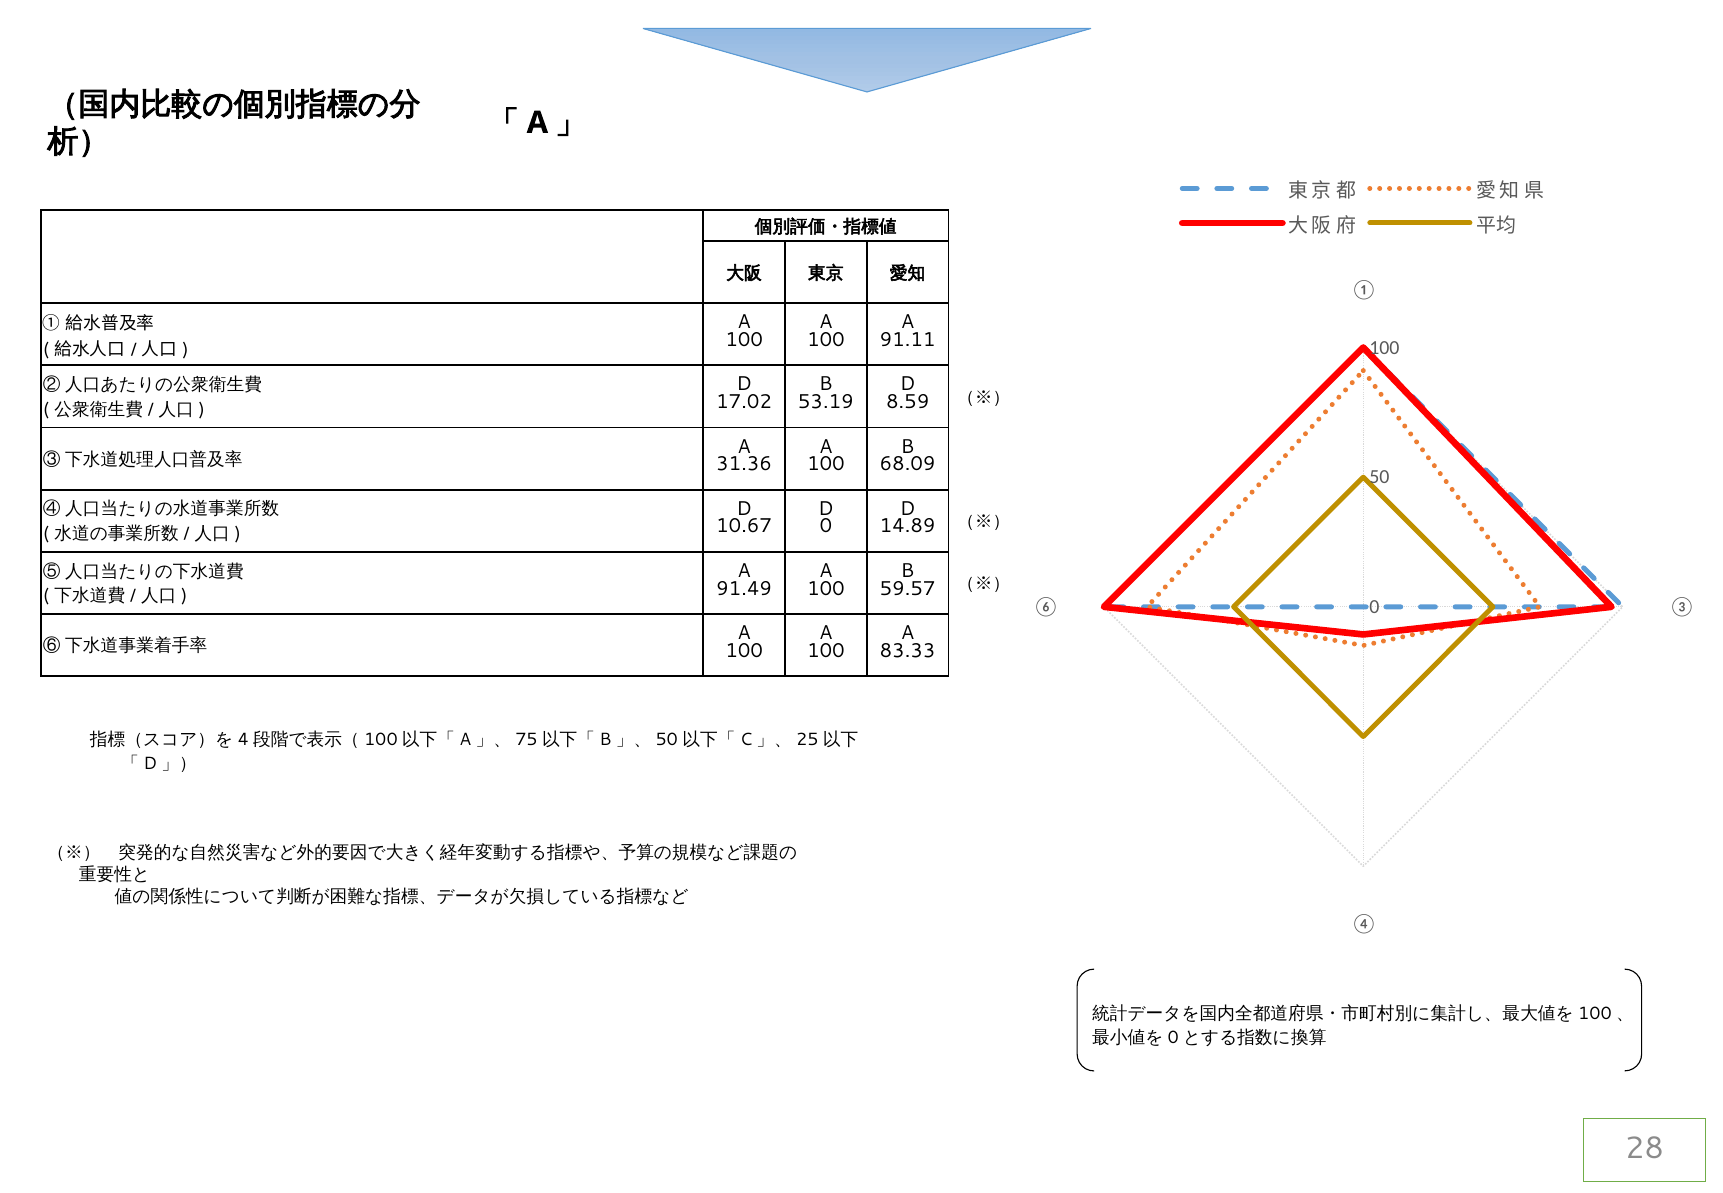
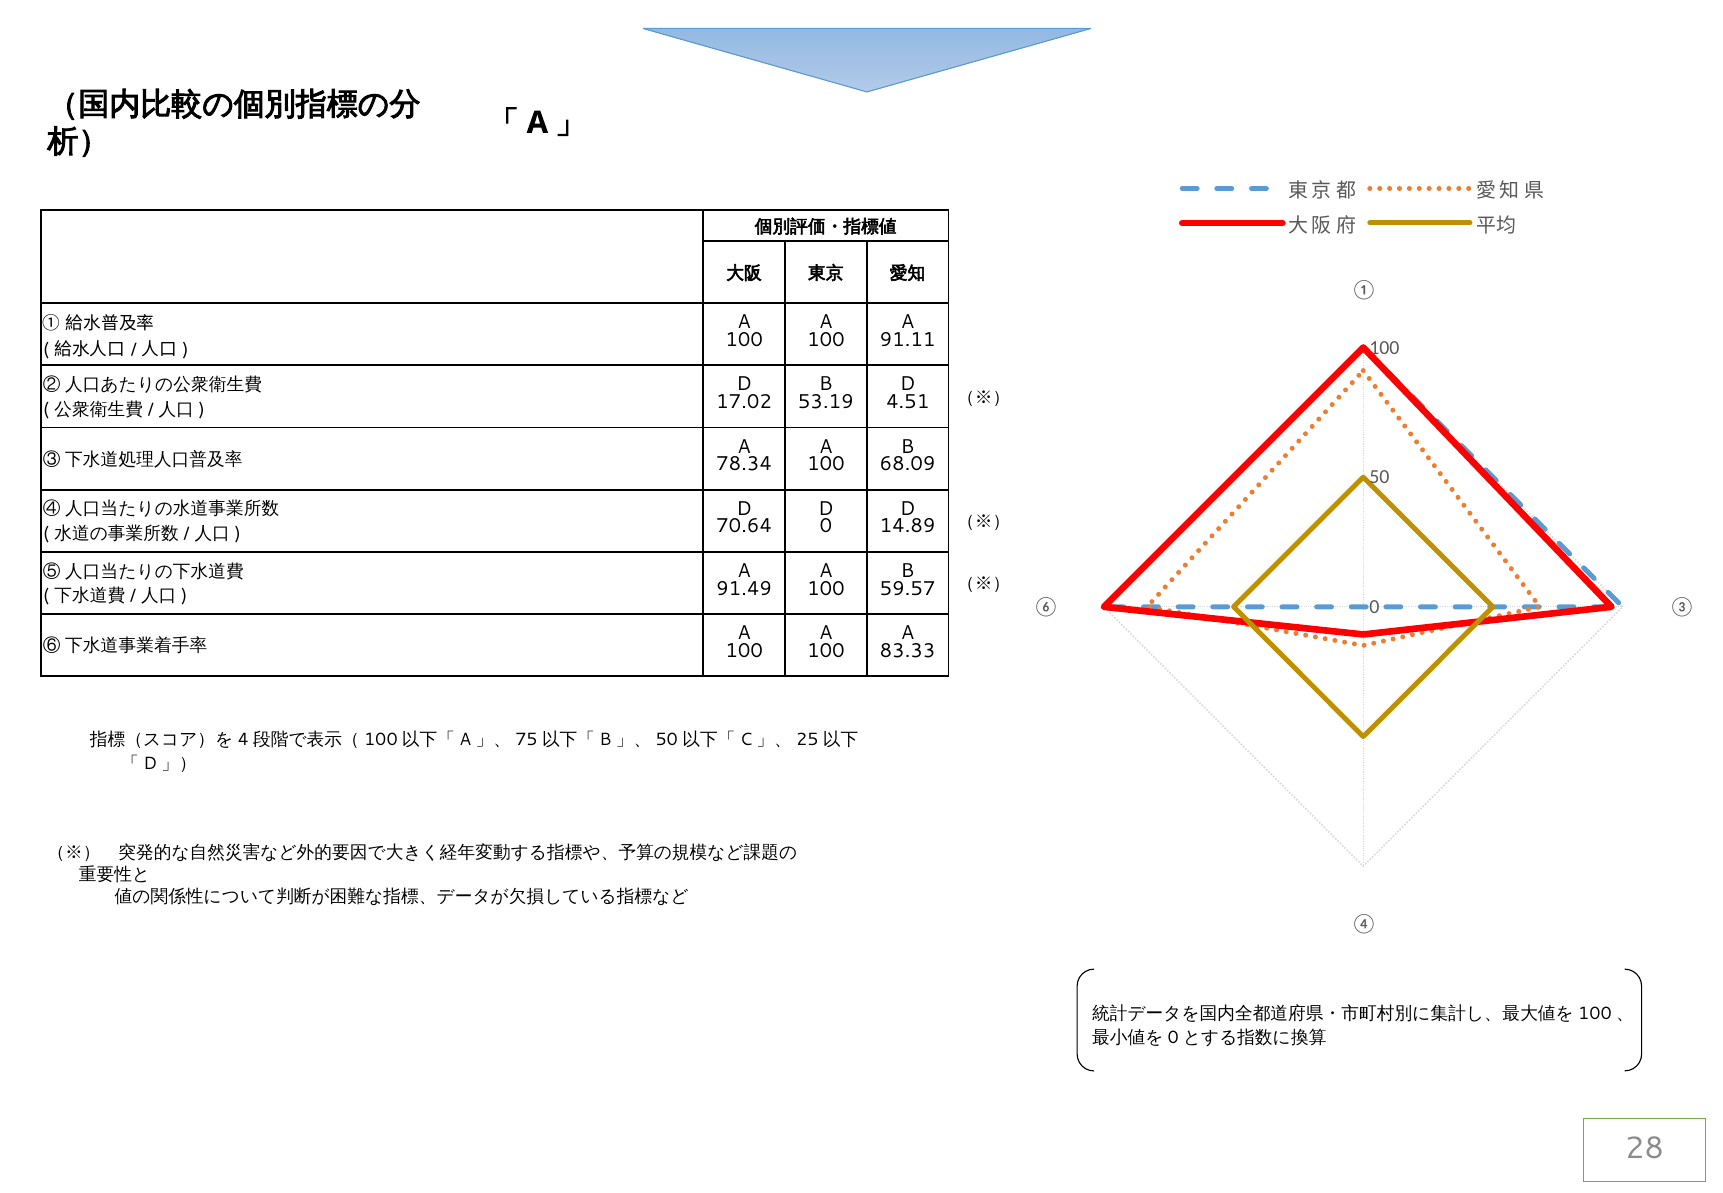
8.59: 8.59 -> 4.51 (908, 402)
31.36: 31.36 -> 78.34 (744, 464)
10.67: 10.67 -> 70.64 (744, 526)
